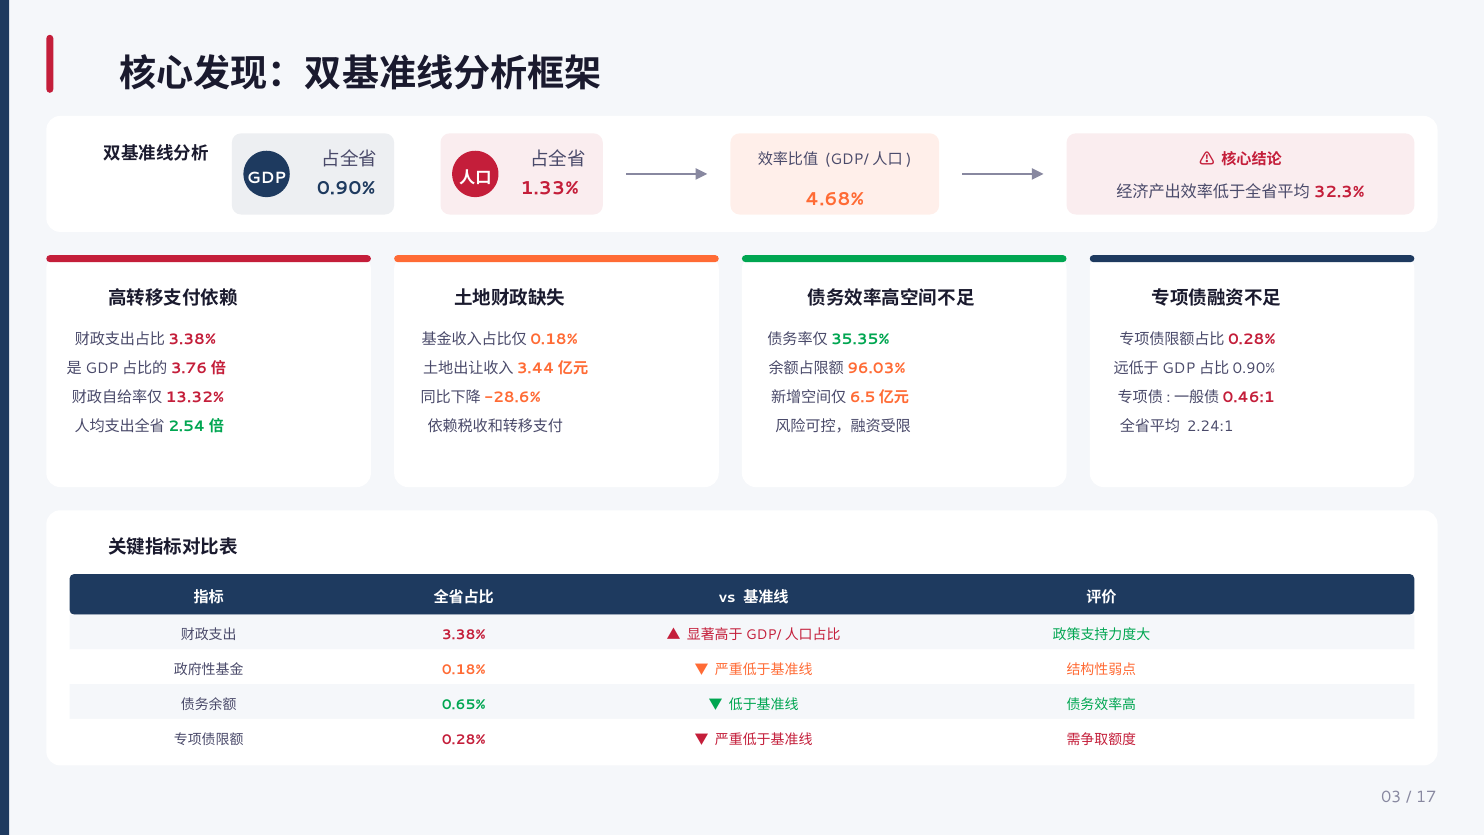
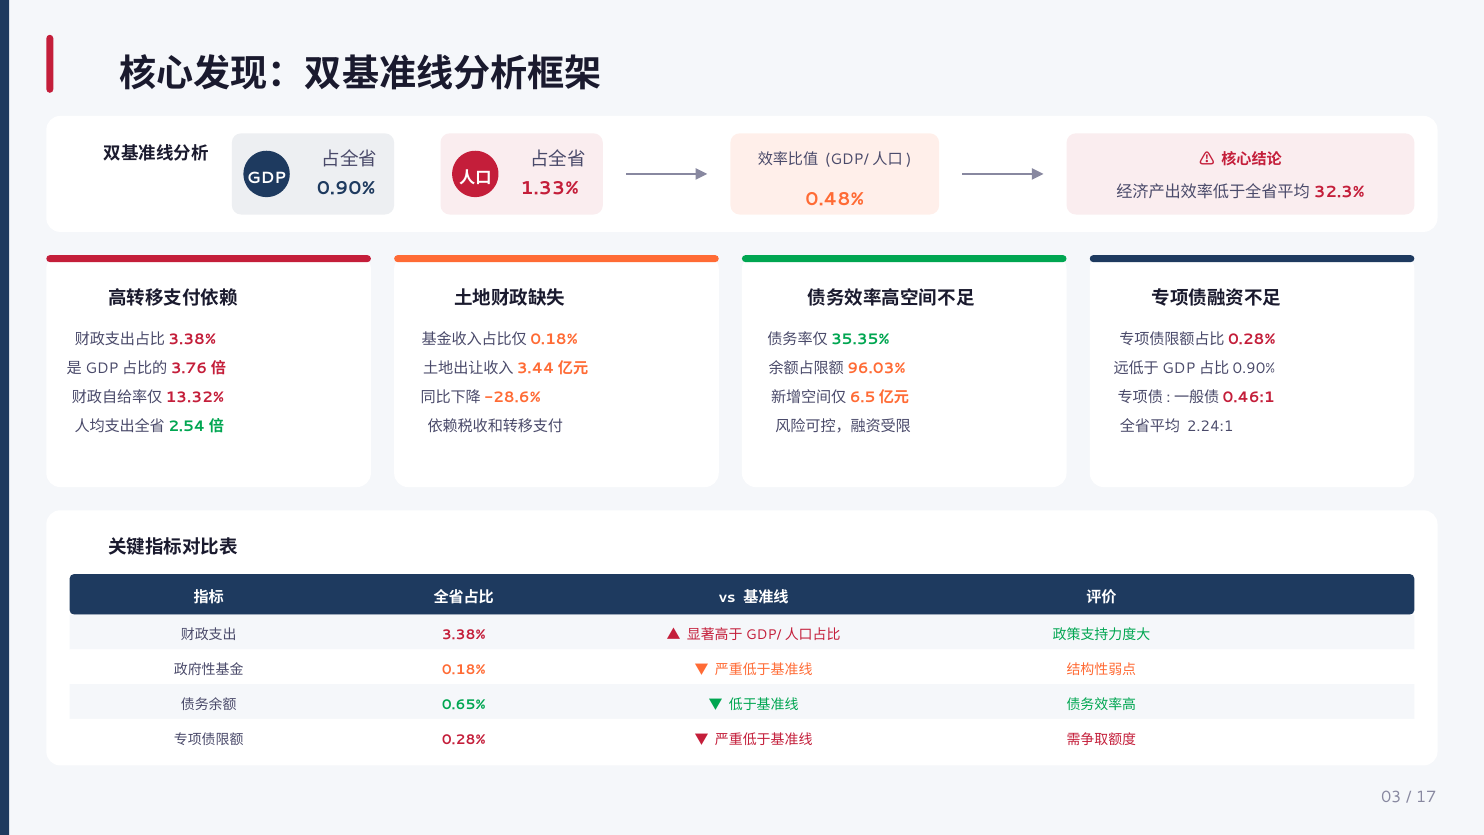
4.68%: 4.68% -> 0.48% (835, 199)
